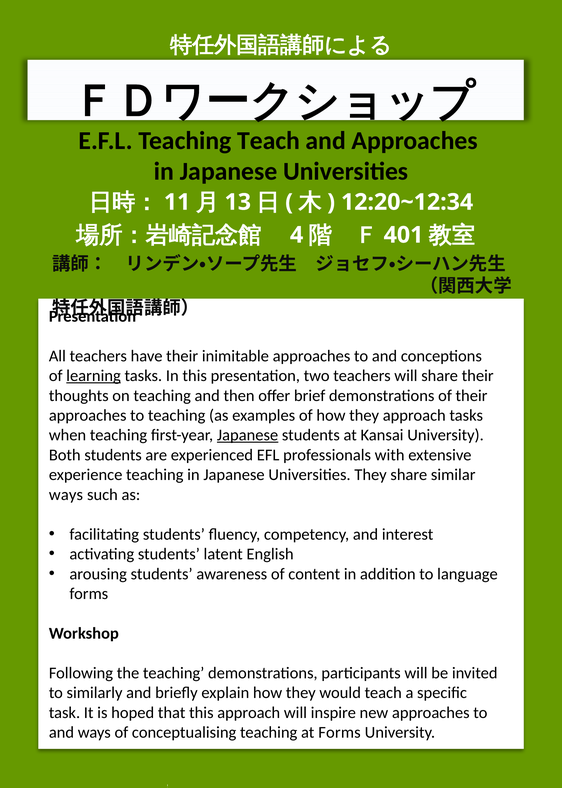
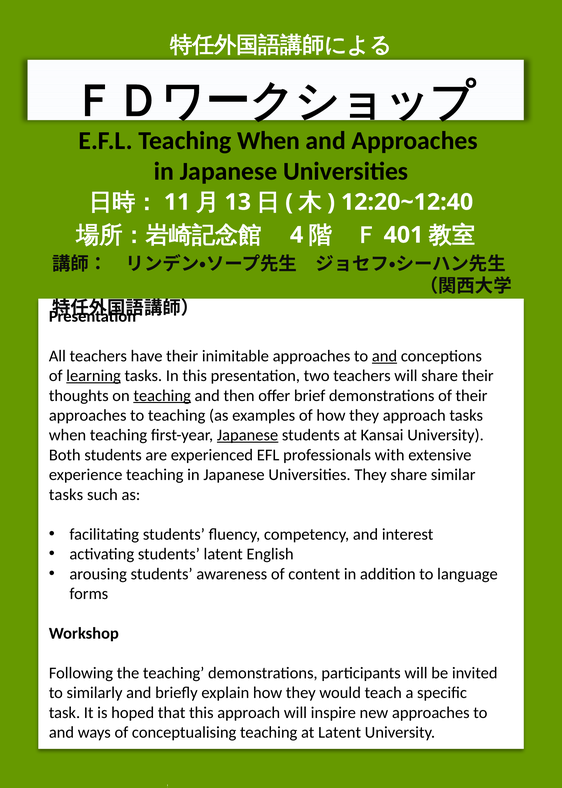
Teaching Teach: Teach -> When (269, 141)
12:20~12:34: 12:20~12:34 -> 12:20~12:40 (407, 202)
and underline: none -> present (385, 356)
teaching underline: none -> present (162, 396)
ways: ways -> tasks (66, 495)
at Forms: Forms -> Latent (340, 733)
